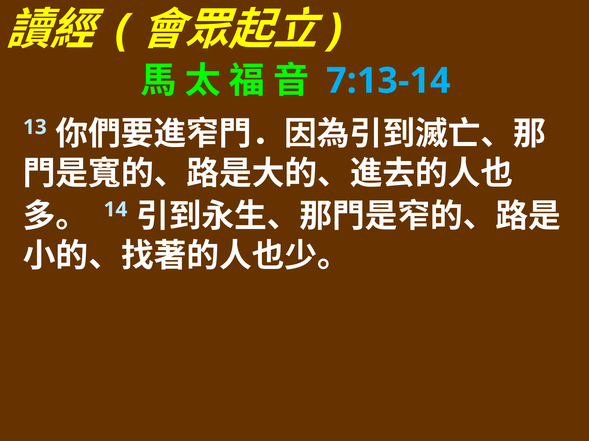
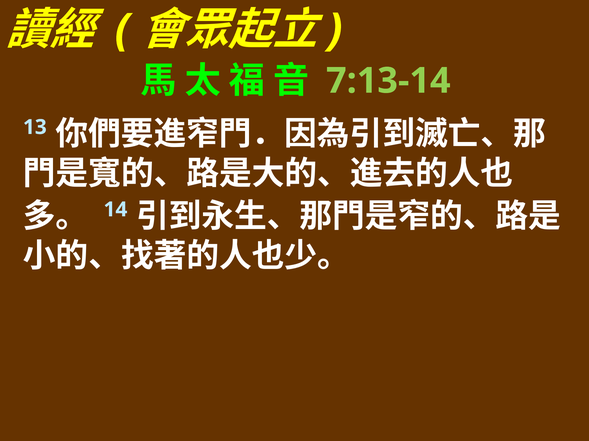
7:13-14 colour: light blue -> light green (388, 81)
